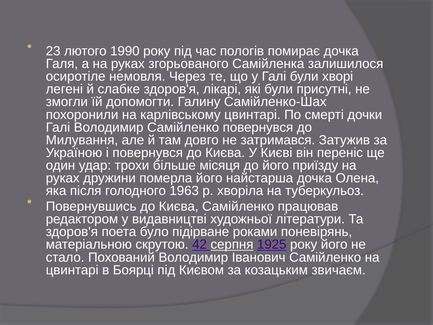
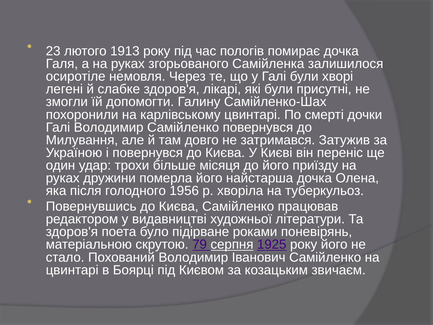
1990: 1990 -> 1913 (125, 51)
1963: 1963 -> 1956 (184, 191)
42: 42 -> 79 (200, 244)
